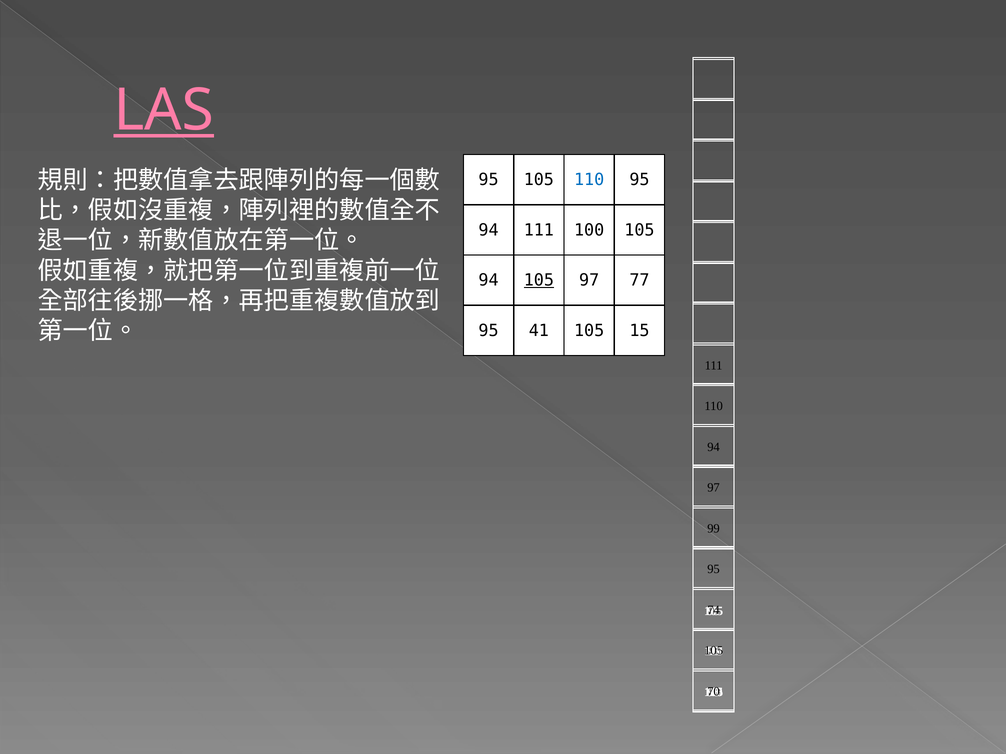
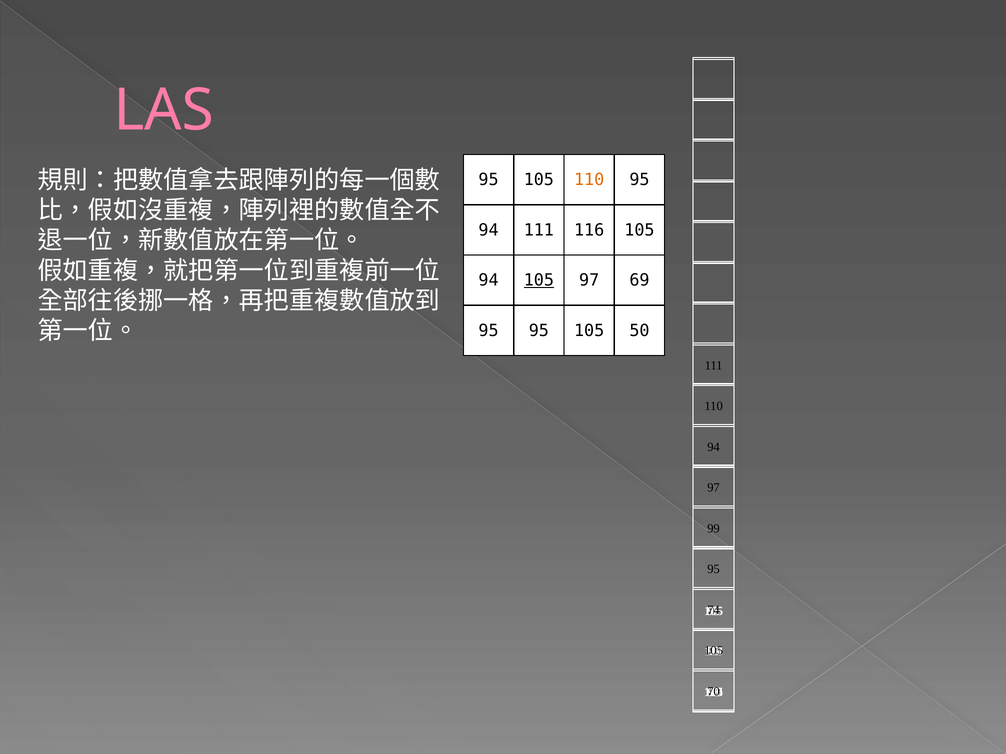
LAS underline: present -> none (164, 110)
110 colour: blue -> orange (589, 180)
100: 100 -> 116 (589, 230)
77: 77 -> 69 (639, 281)
41: 41 -> 95 (539, 331)
15: 15 -> 50 (639, 331)
